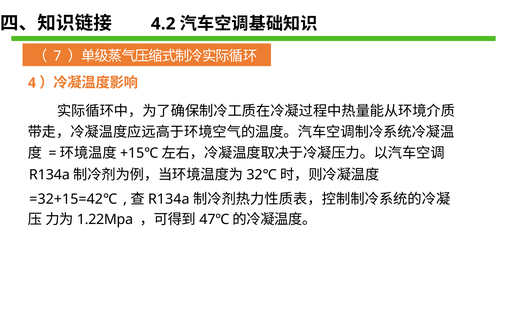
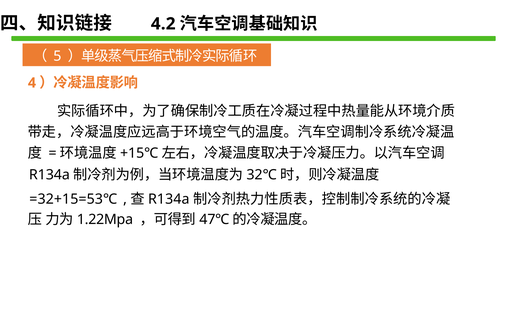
7: 7 -> 5 (57, 56)
=32+15=42℃: =32+15=42℃ -> =32+15=53℃ (73, 199)
